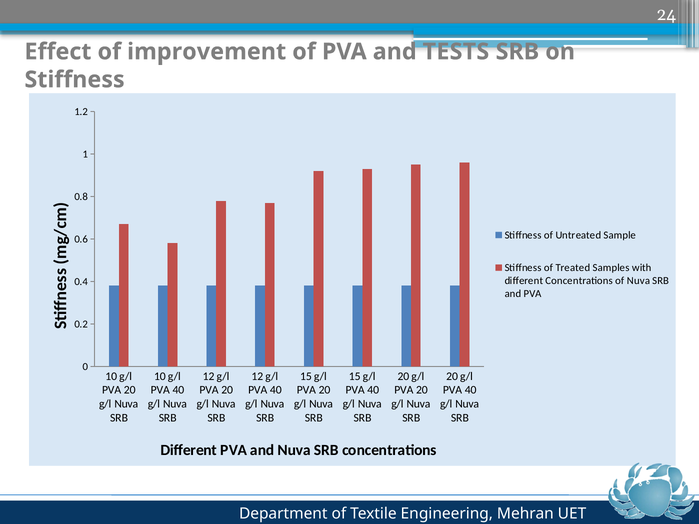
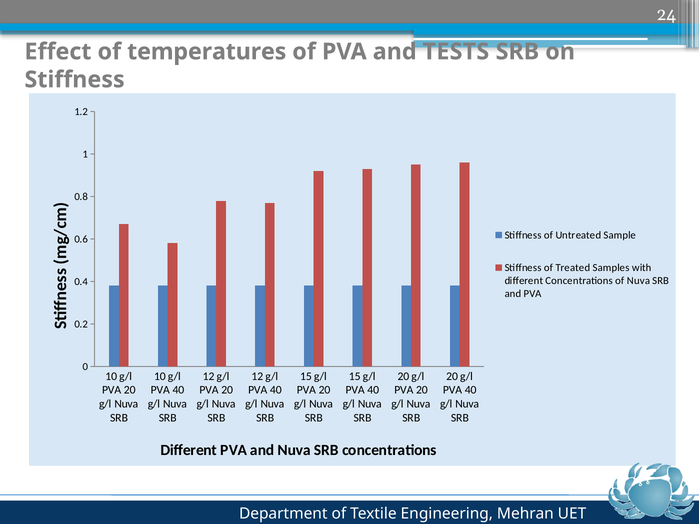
improvement: improvement -> temperatures (207, 52)
